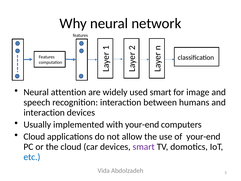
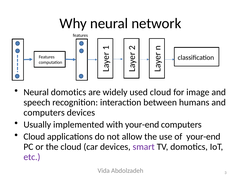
Neural attention: attention -> domotics (69, 92)
used smart: smart -> cloud (161, 92)
interaction: interaction -> computers (44, 112)
etc colour: blue -> purple (32, 157)
